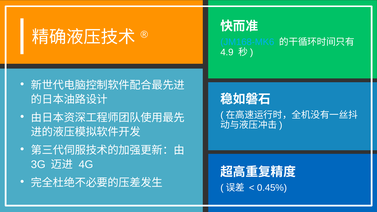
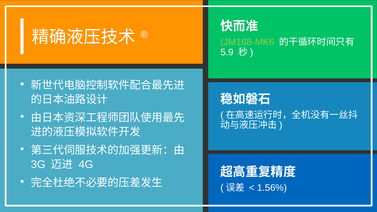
JM168-MK6 colour: light blue -> light green (247, 42)
4.9: 4.9 -> 5.9 (227, 52)
0.45%: 0.45% -> 1.56% (272, 188)
